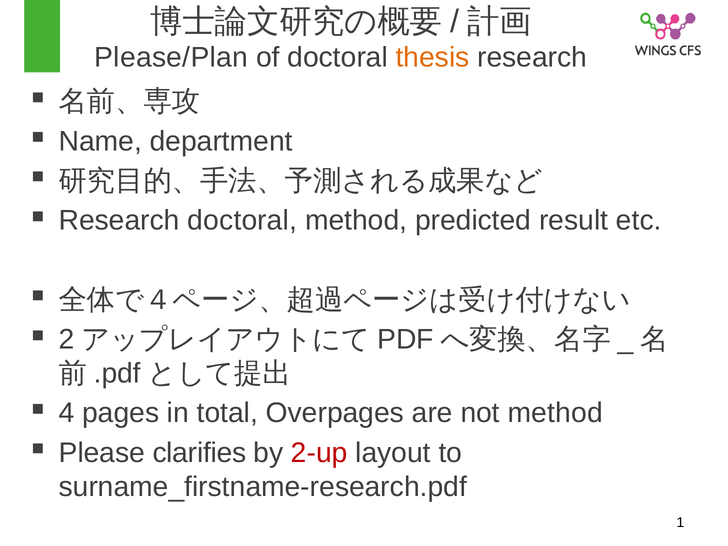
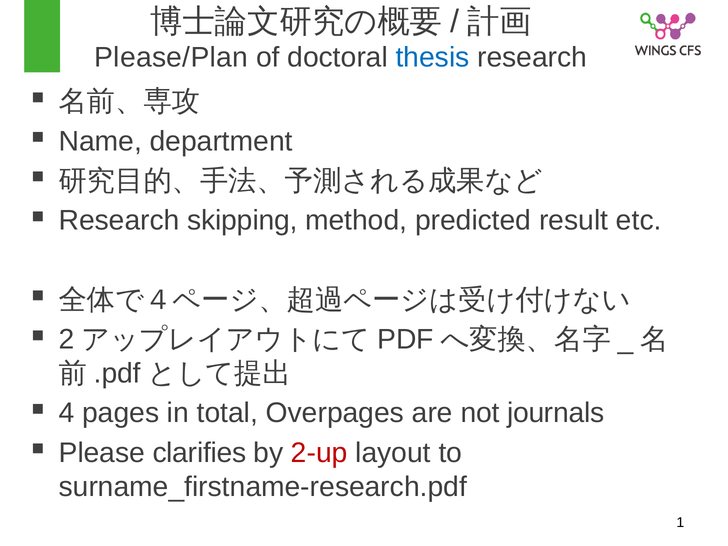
thesis colour: orange -> blue (433, 58)
Research doctoral: doctoral -> skipping (242, 220)
not method: method -> journals (556, 413)
